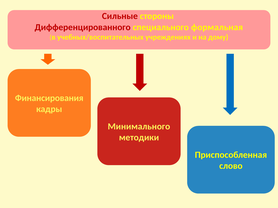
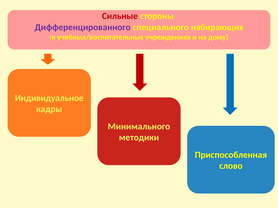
Дифференцированного colour: red -> purple (83, 27)
формальная: формальная -> набирающих (217, 27)
Финансирования: Финансирования -> Индивидуальное (49, 98)
